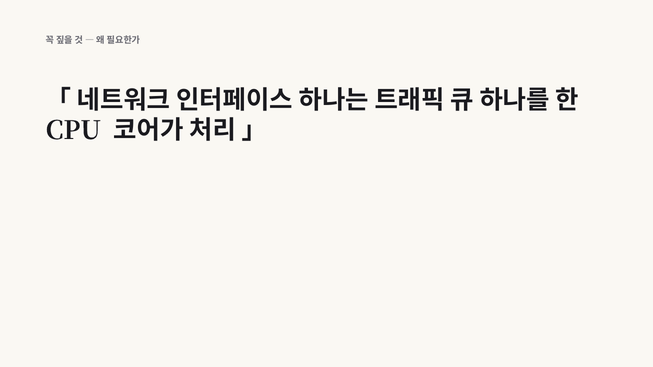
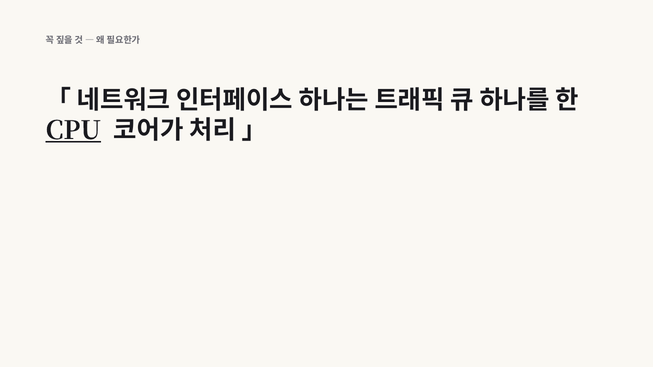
CPU underline: none -> present (73, 131)
